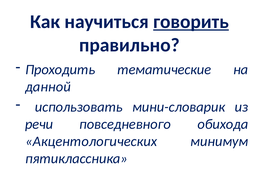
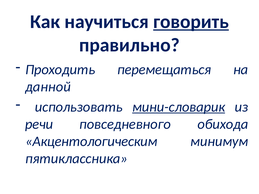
тематические: тематические -> перемещаться (164, 70)
мини-словарик underline: none -> present (179, 107)
Акцентологических: Акцентологических -> Акцентологическим (91, 142)
